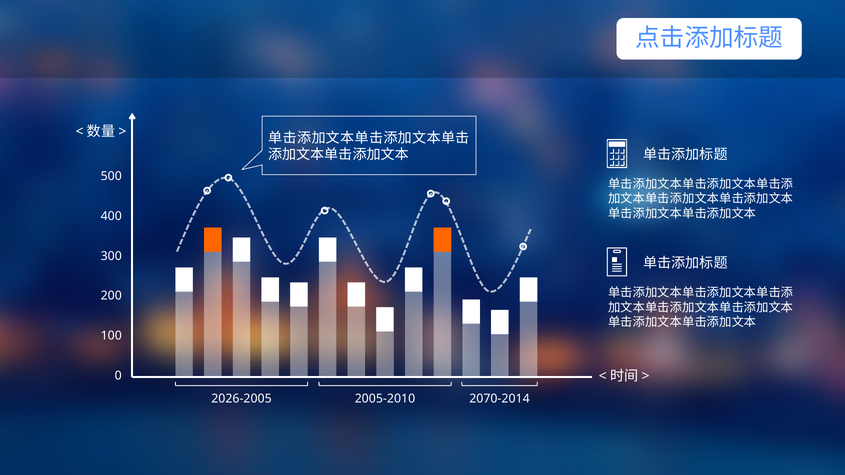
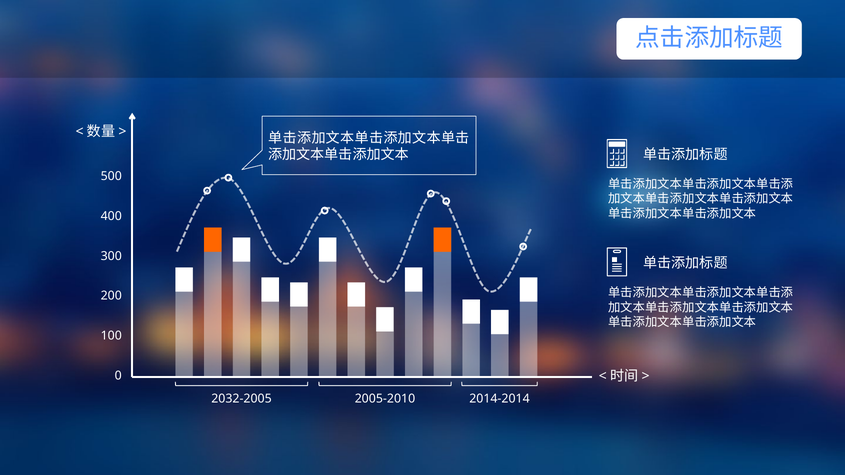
2026-2005: 2026-2005 -> 2032-2005 (241, 399)
2070-2014: 2070-2014 -> 2014-2014 (499, 399)
